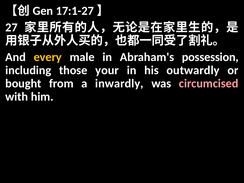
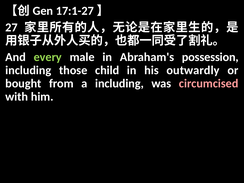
every colour: yellow -> light green (48, 57)
your: your -> child (107, 70)
a inwardly: inwardly -> including (119, 84)
